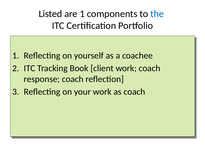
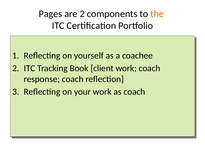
Listed: Listed -> Pages (50, 14)
are 1: 1 -> 2 (82, 14)
the colour: blue -> orange (157, 14)
